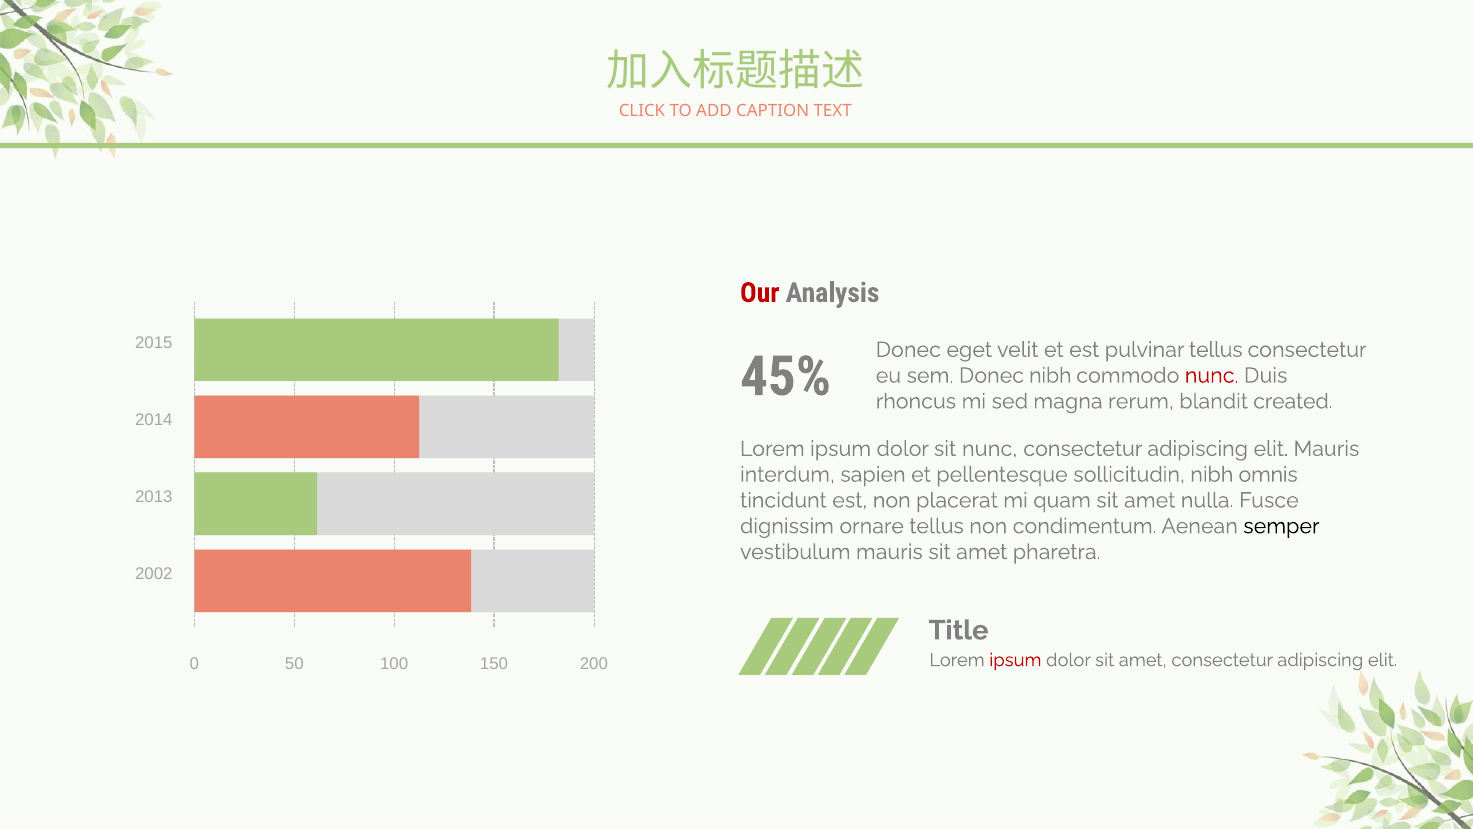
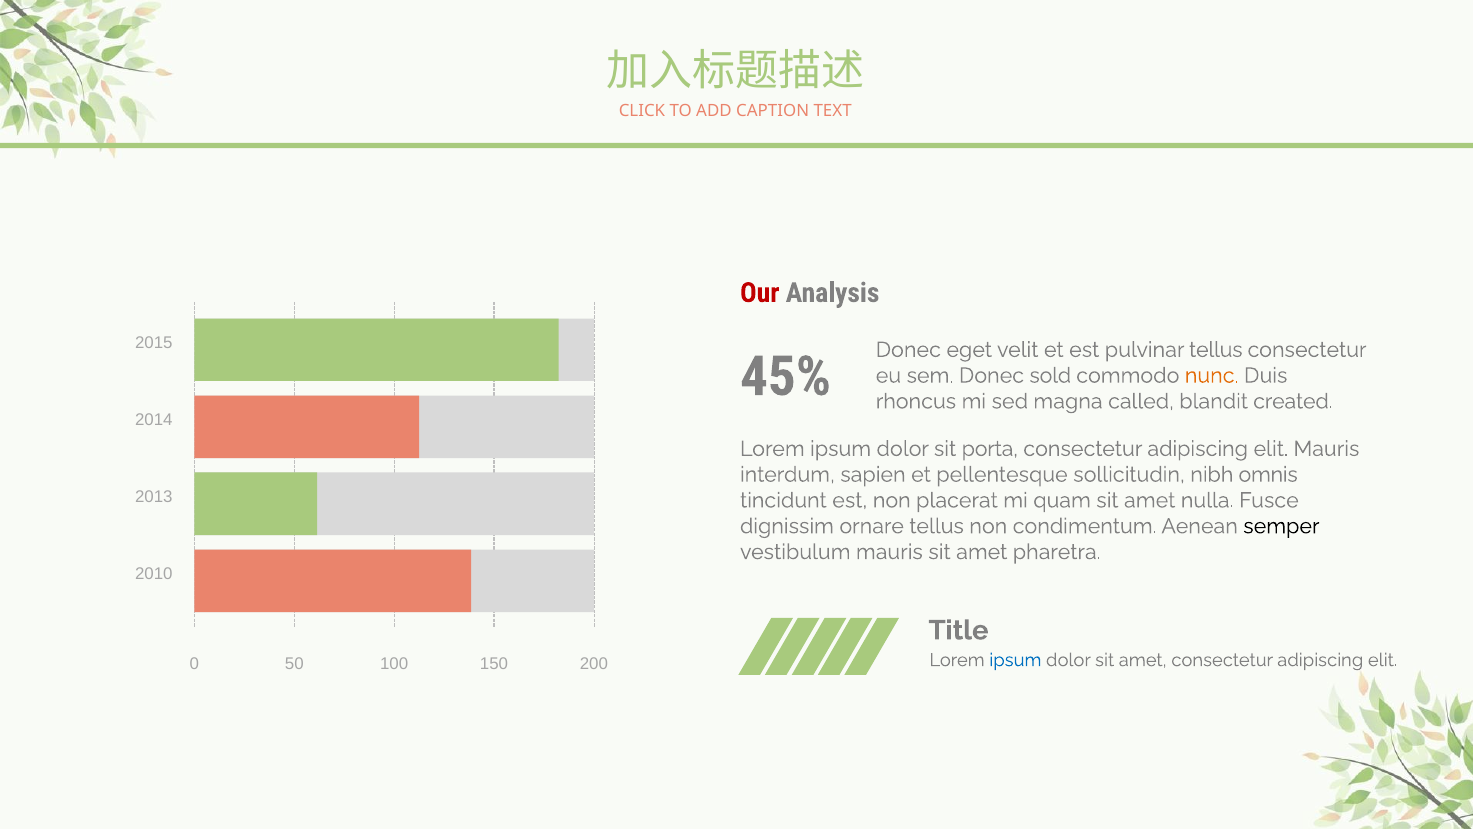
Donec nibh: nibh -> sold (1050, 375)
nunc colour: red -> orange (1212, 375)
rerum: rerum -> called (1141, 401)
sit nunc: nunc -> porta (990, 449)
2002: 2002 -> 2010 (154, 574)
ipsum colour: red -> blue (1015, 660)
